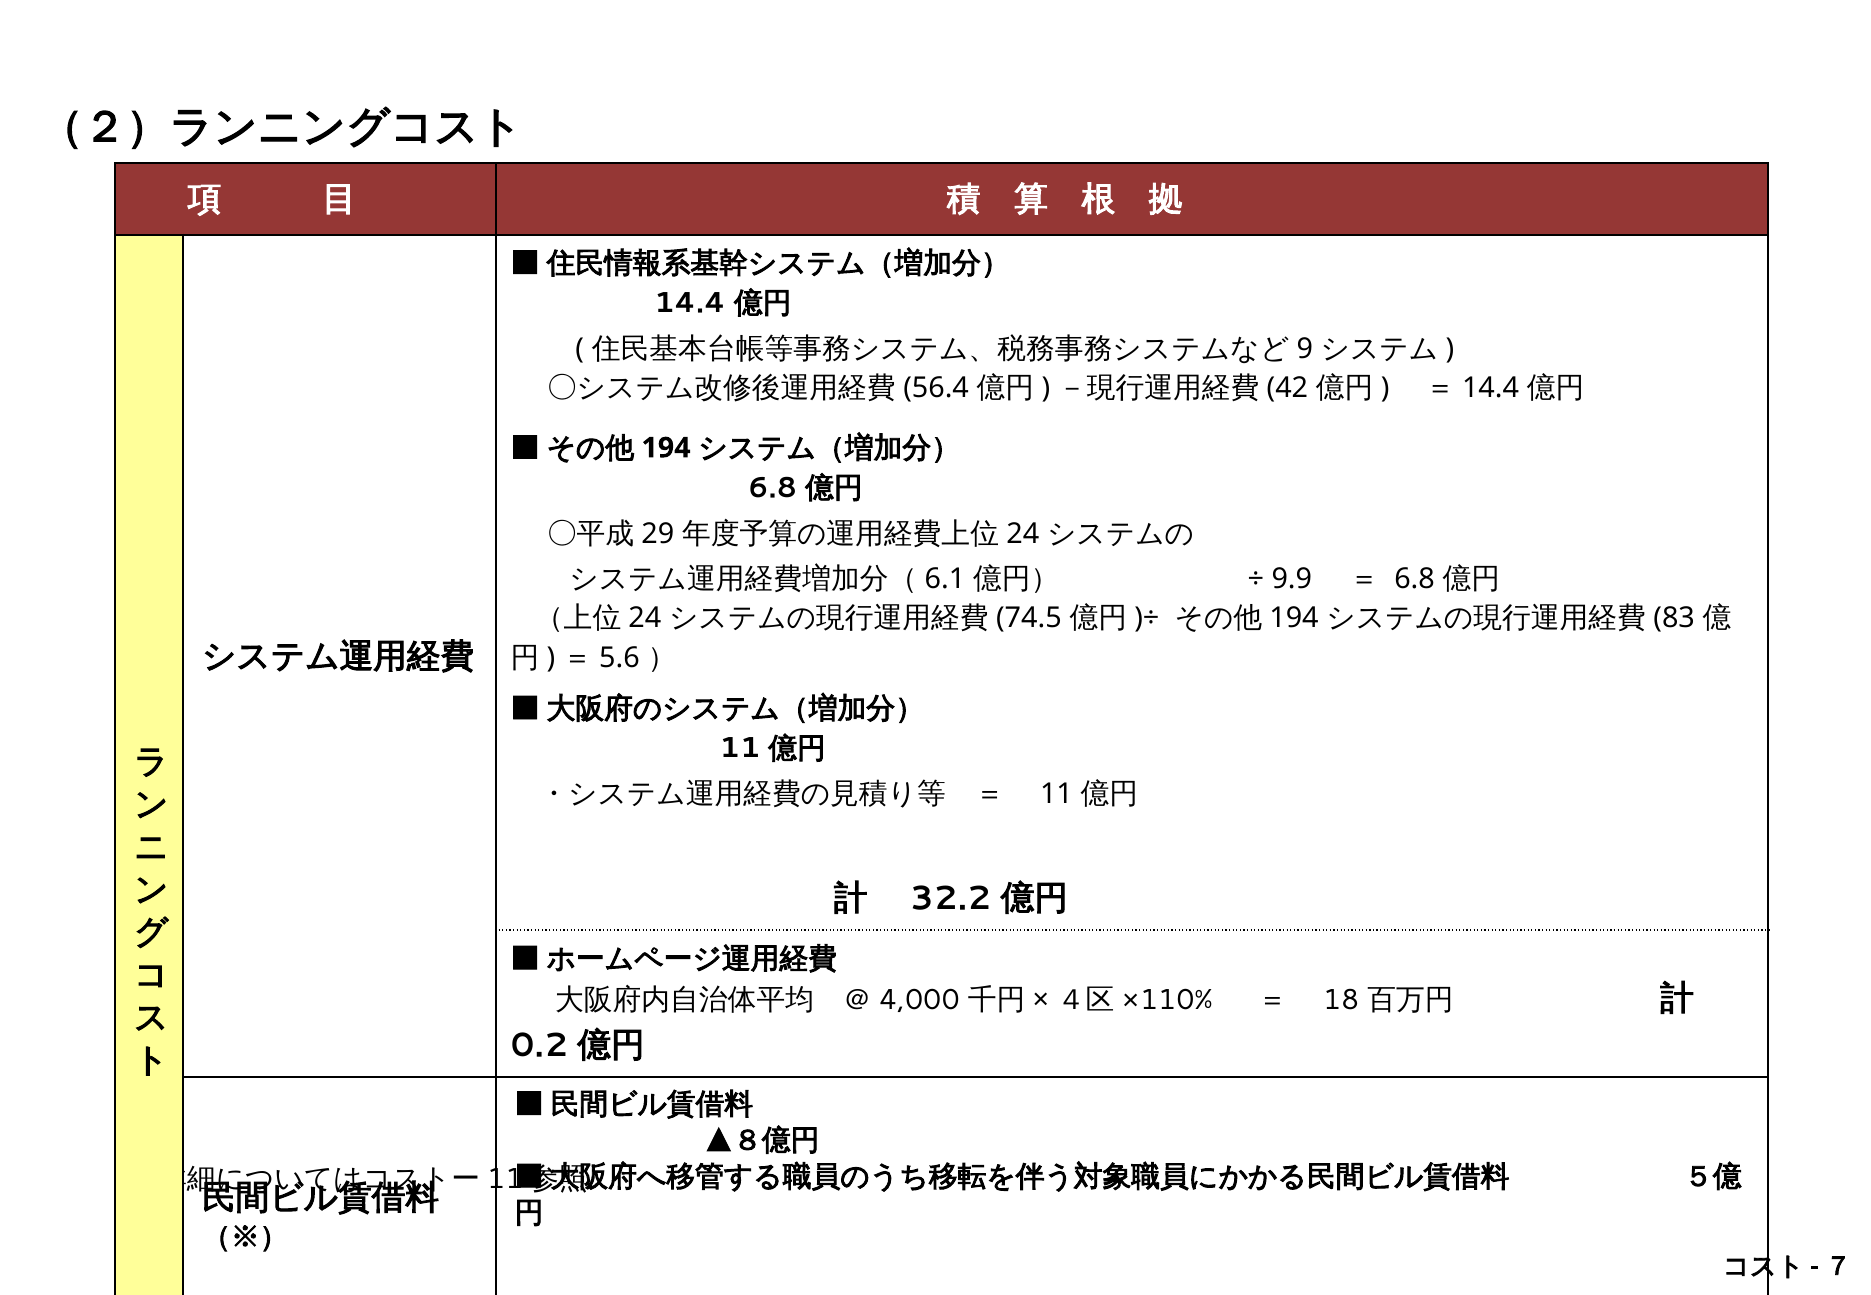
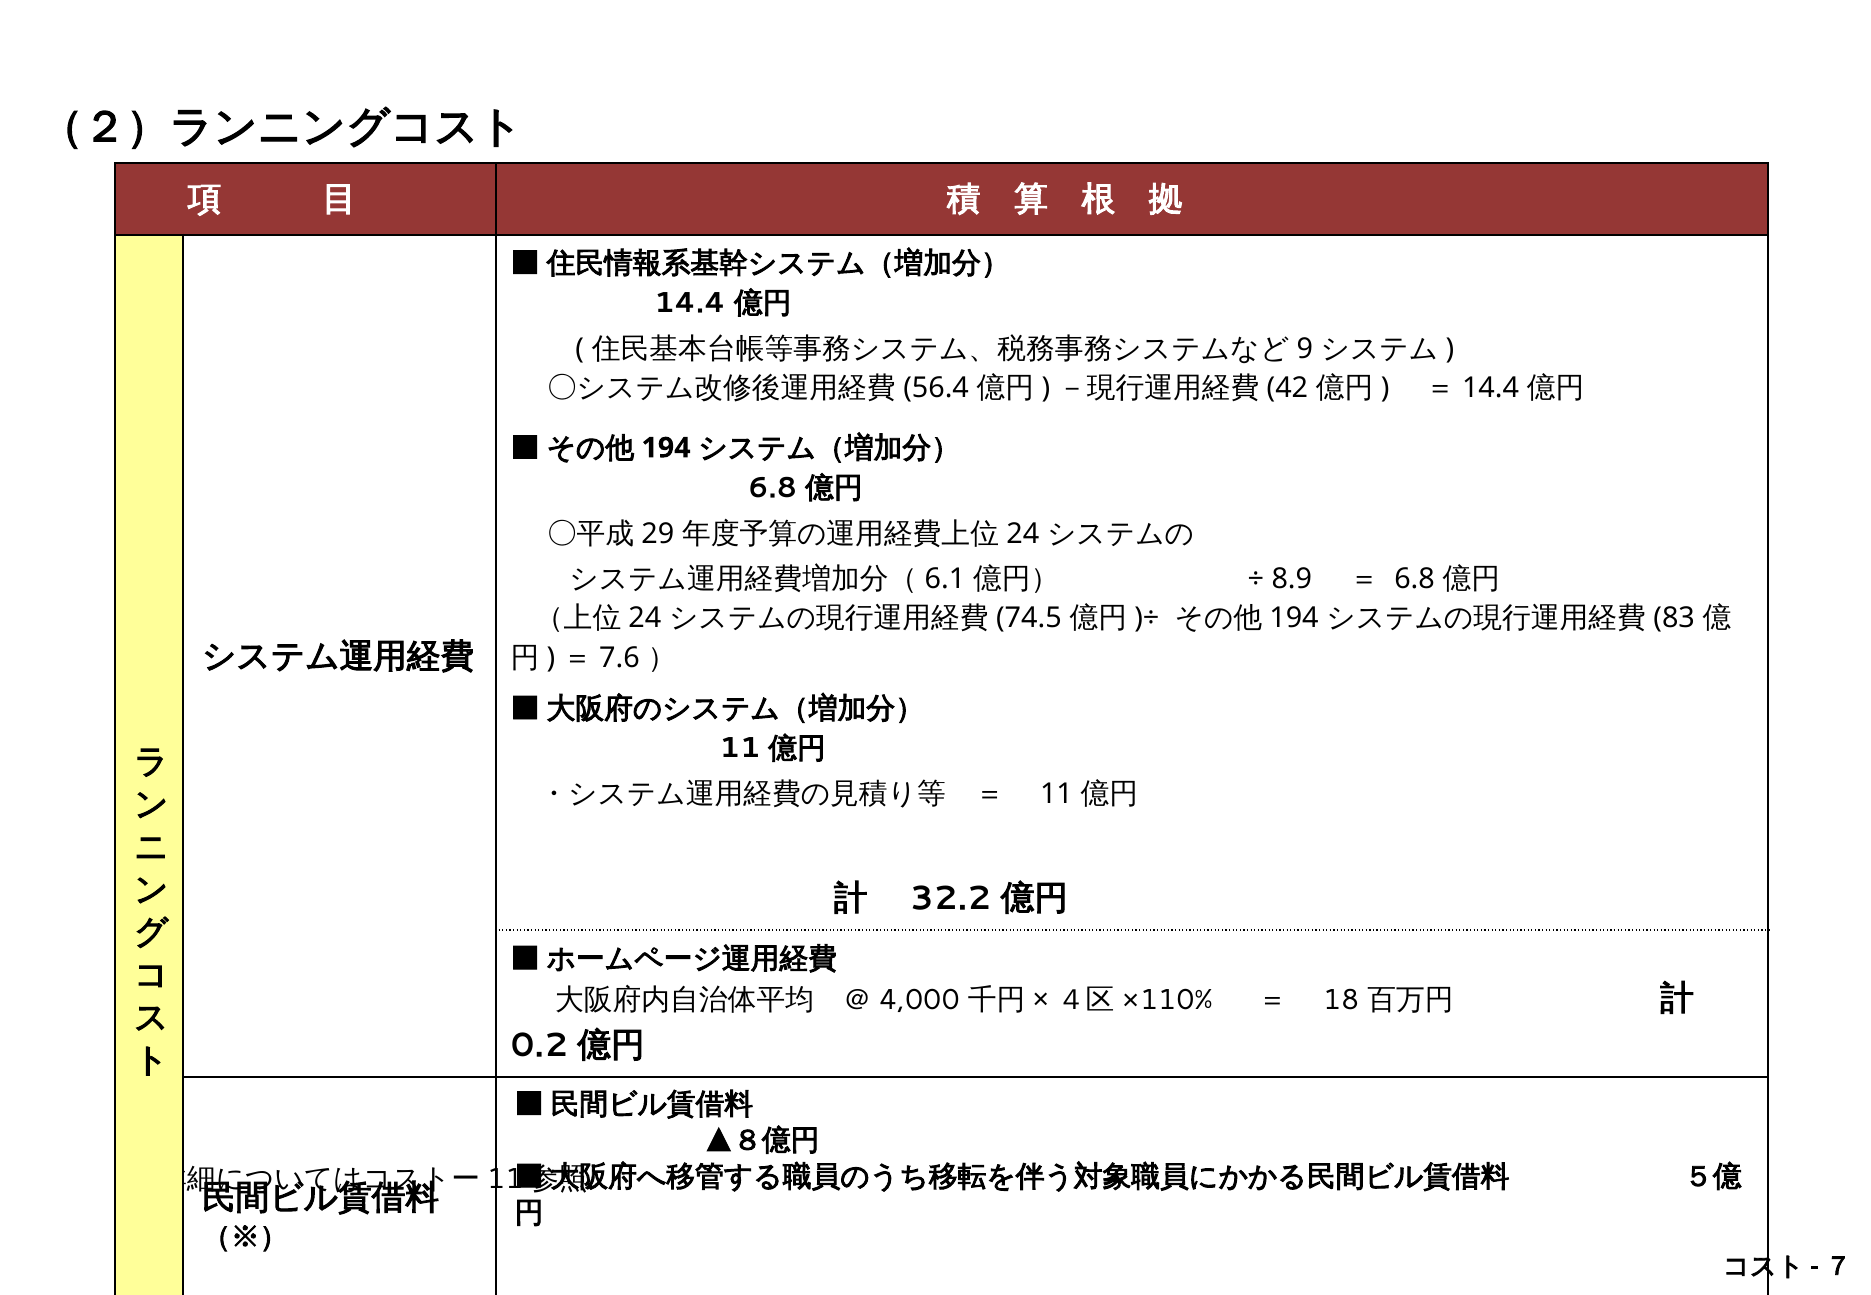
9.9: 9.9 -> 8.9 (1292, 579)
5.6: 5.6 -> 7.6 (619, 658)
